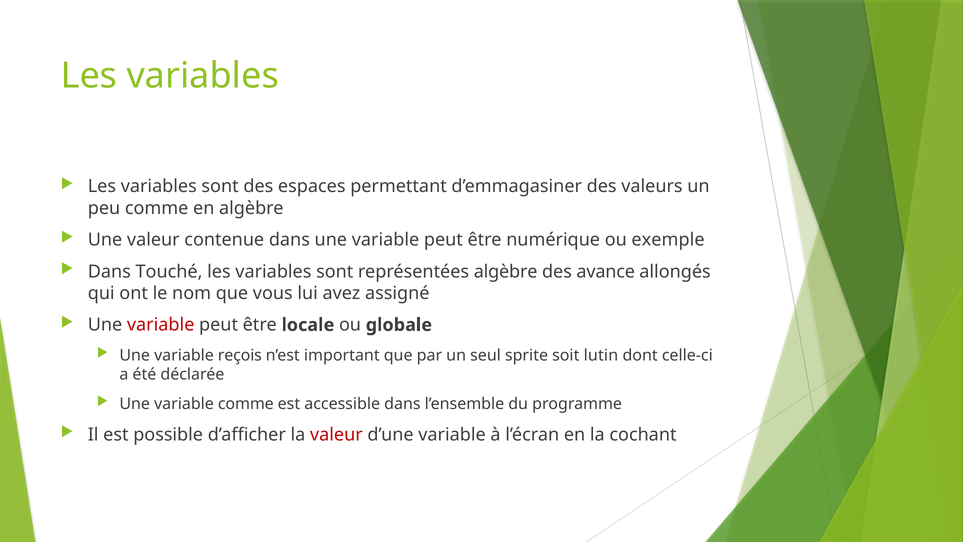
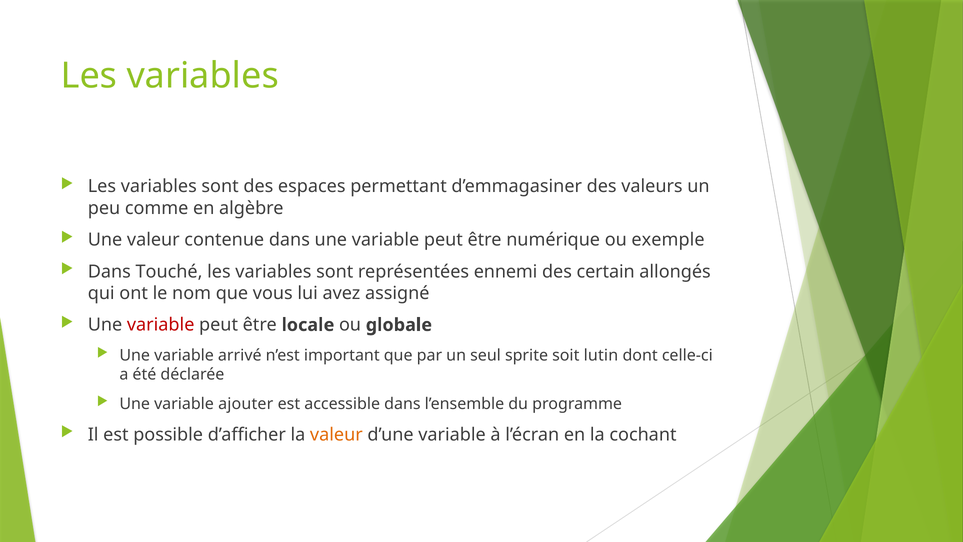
représentées algèbre: algèbre -> ennemi (506, 271)
avance: avance -> certain (606, 271)
reçois: reçois -> arrivé (240, 355)
variable comme: comme -> ajouter (246, 404)
valeur colour: red -> orange (336, 434)
